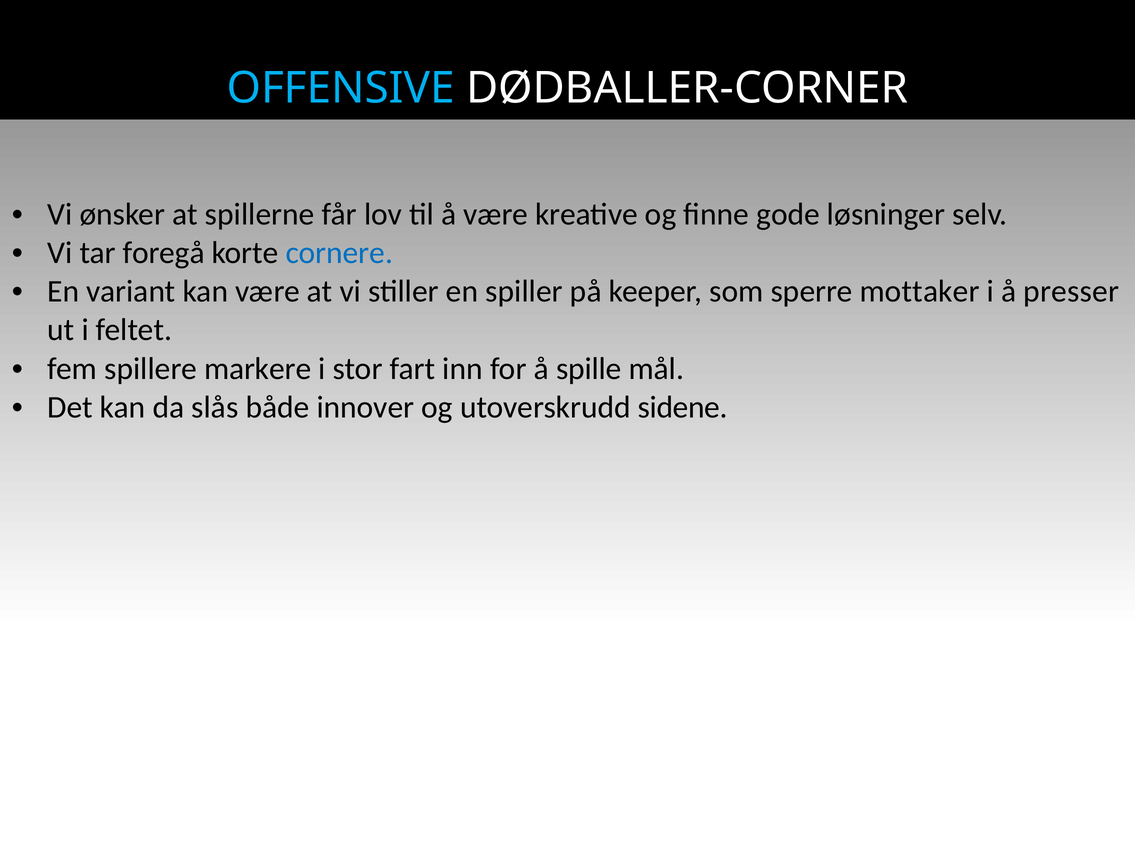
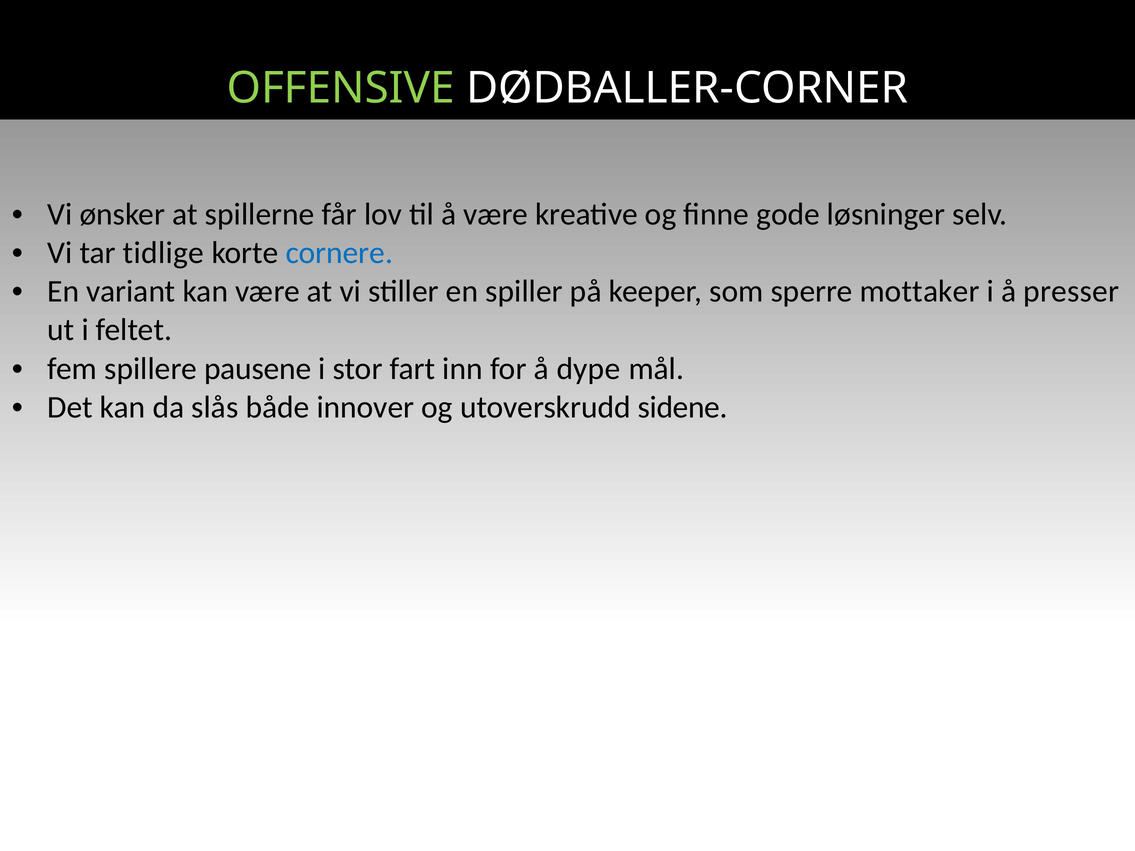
OFFENSIVE colour: light blue -> light green (341, 88)
foregå: foregå -> tidlige (163, 253)
markere: markere -> pausene (258, 369)
spille: spille -> dype (589, 369)
